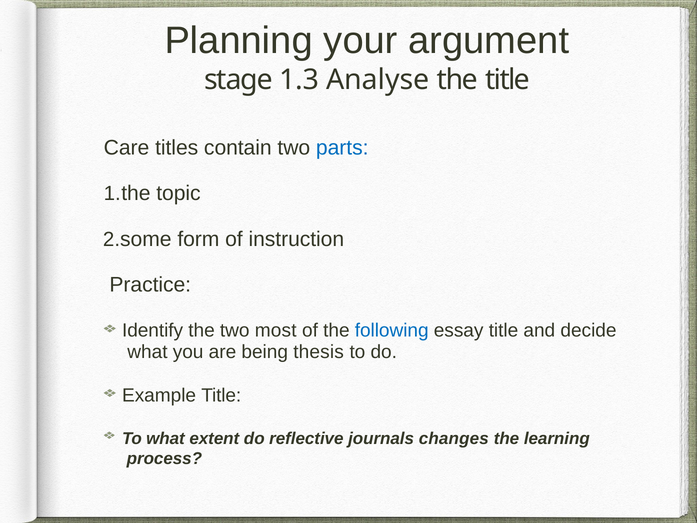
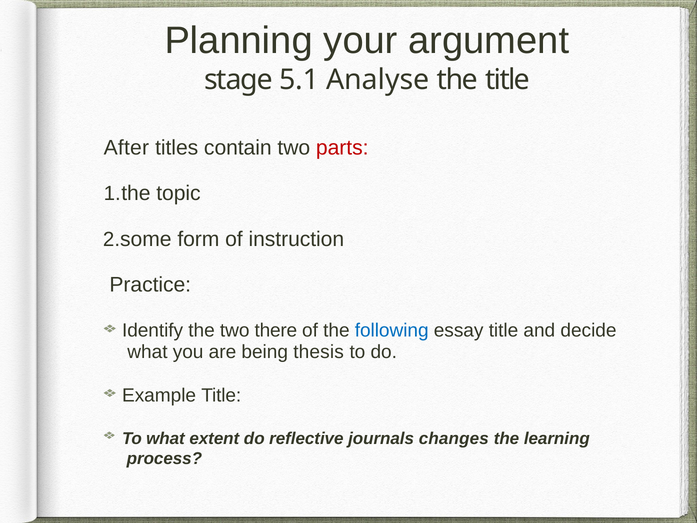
1.3: 1.3 -> 5.1 (299, 80)
Care: Care -> After (126, 148)
parts colour: blue -> red (342, 148)
most: most -> there (276, 330)
